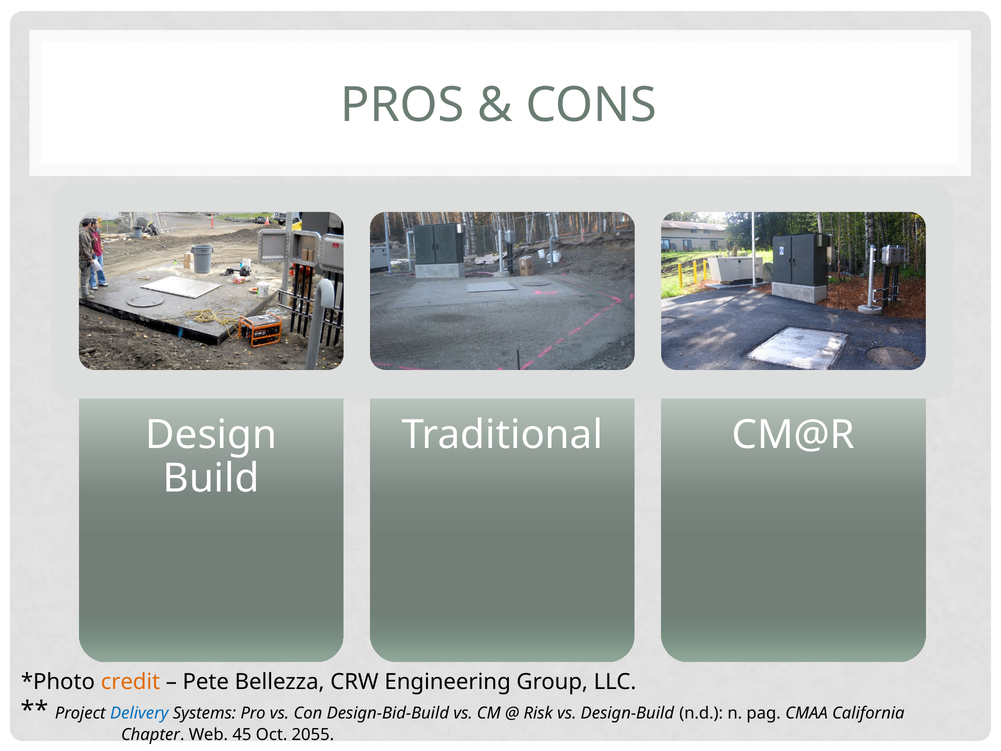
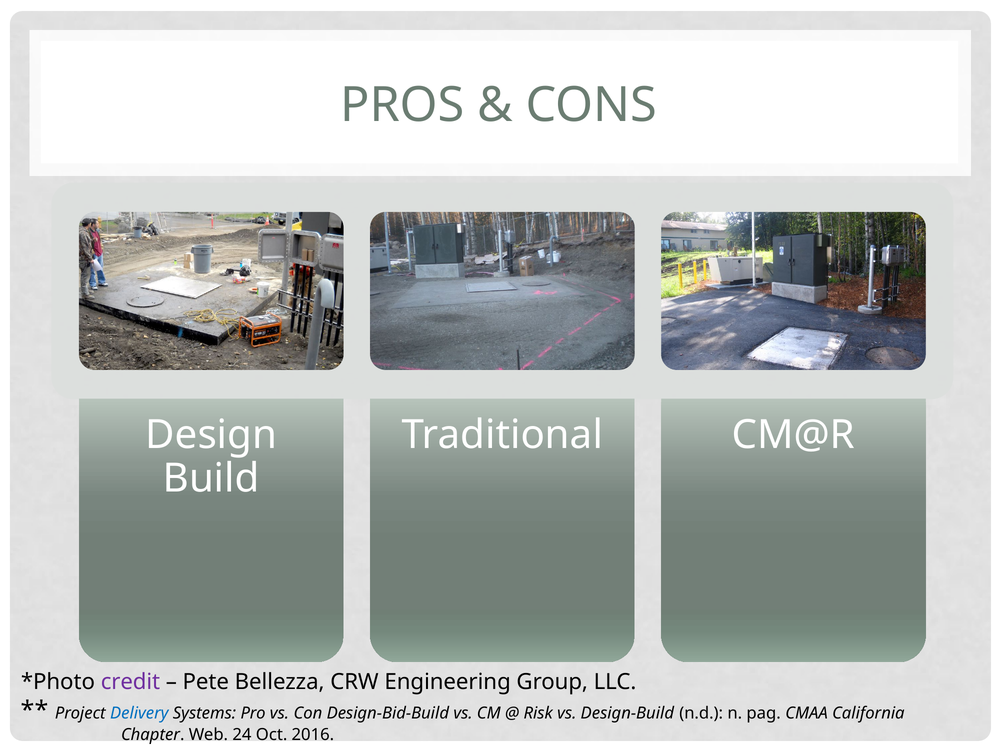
credit colour: orange -> purple (130, 682)
45: 45 -> 24 (242, 734)
2055: 2055 -> 2016 (313, 734)
